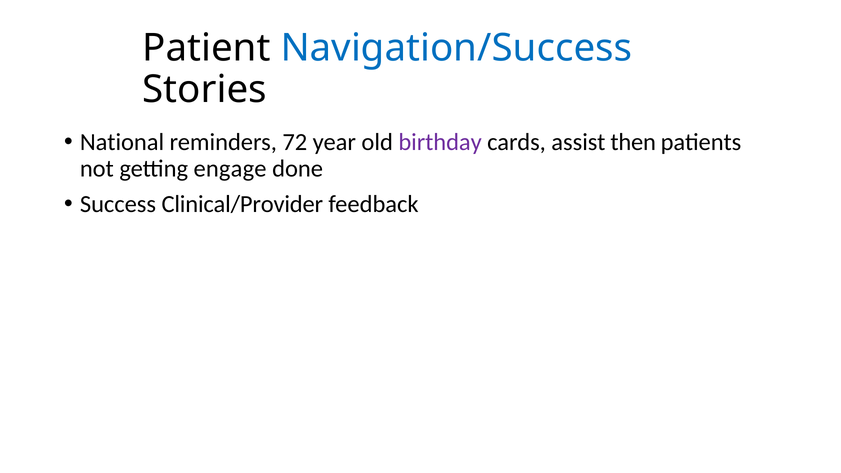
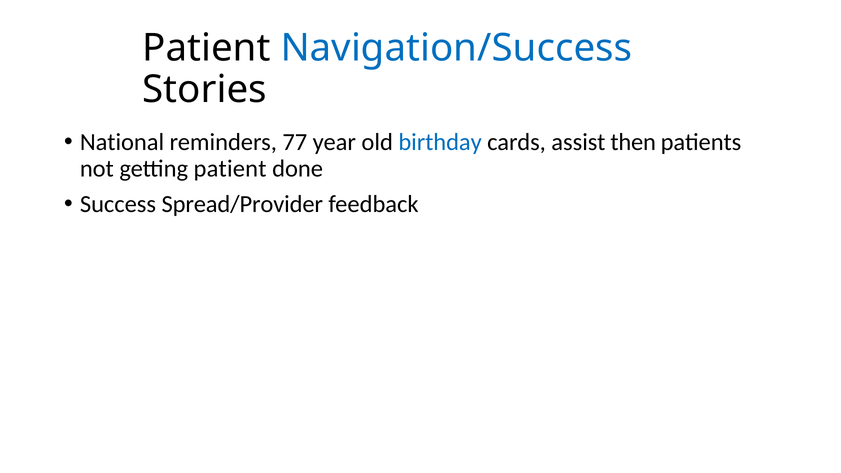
72: 72 -> 77 (295, 142)
birthday colour: purple -> blue (440, 142)
getting engage: engage -> patient (230, 169)
Clinical/Provider: Clinical/Provider -> Spread/Provider (242, 204)
